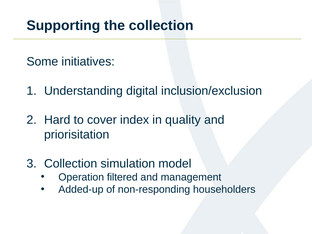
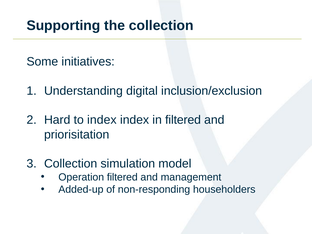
to cover: cover -> index (102, 120)
in quality: quality -> filtered (183, 120)
